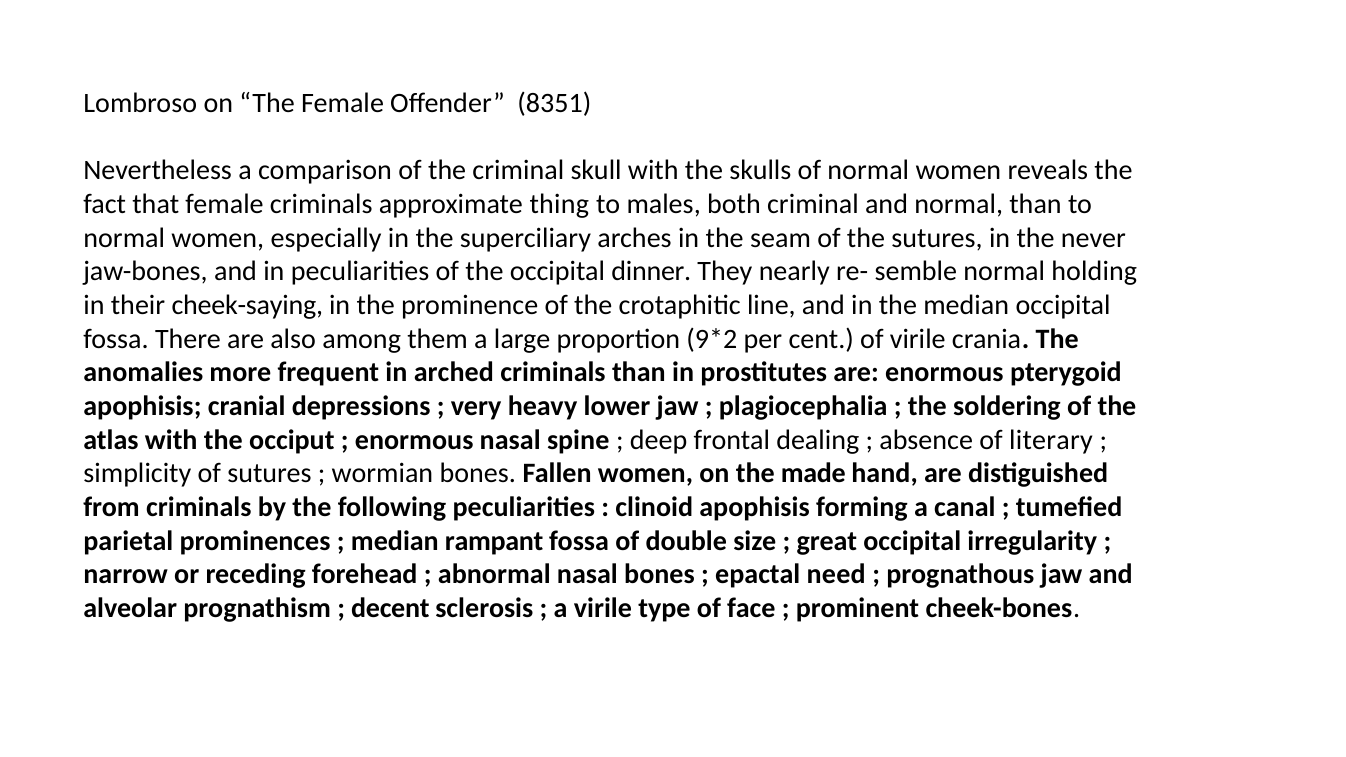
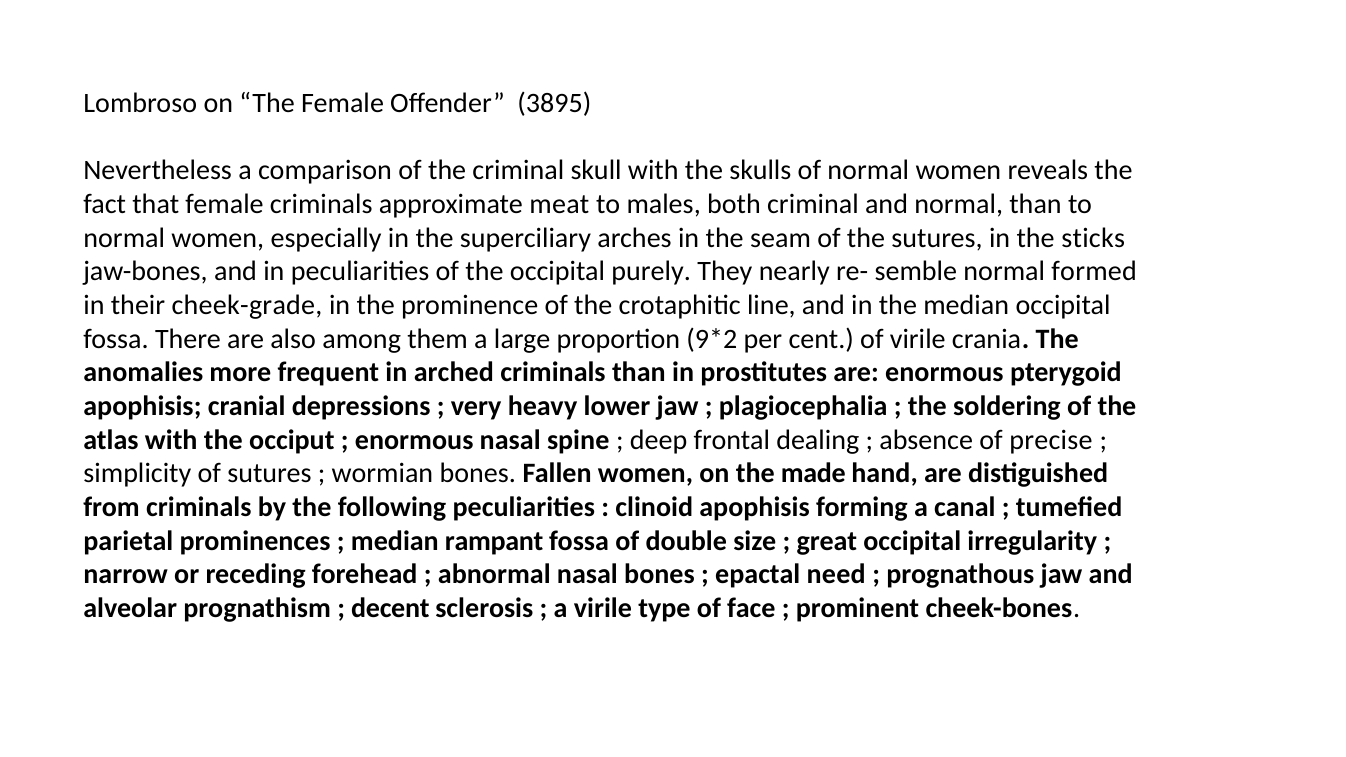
8351: 8351 -> 3895 (554, 103)
thing: thing -> meat (559, 204)
never: never -> sticks (1093, 238)
dinner: dinner -> purely (651, 272)
holding: holding -> formed (1094, 272)
cheek-saying: cheek-saying -> cheek-grade (247, 305)
literary: literary -> precise (1051, 440)
